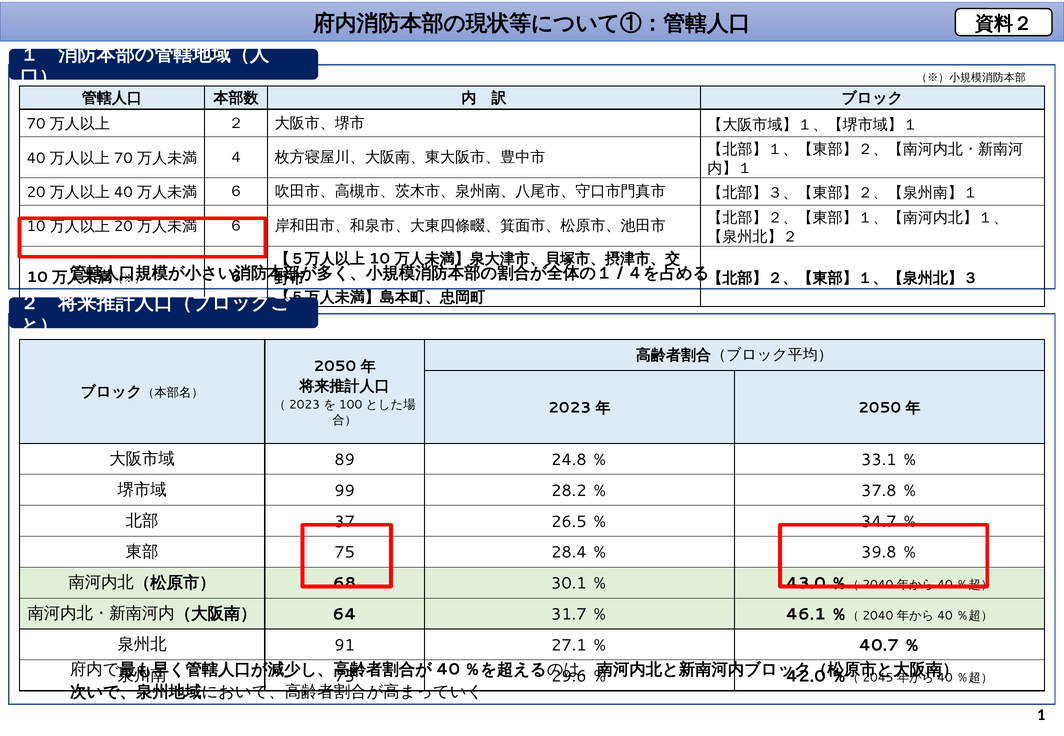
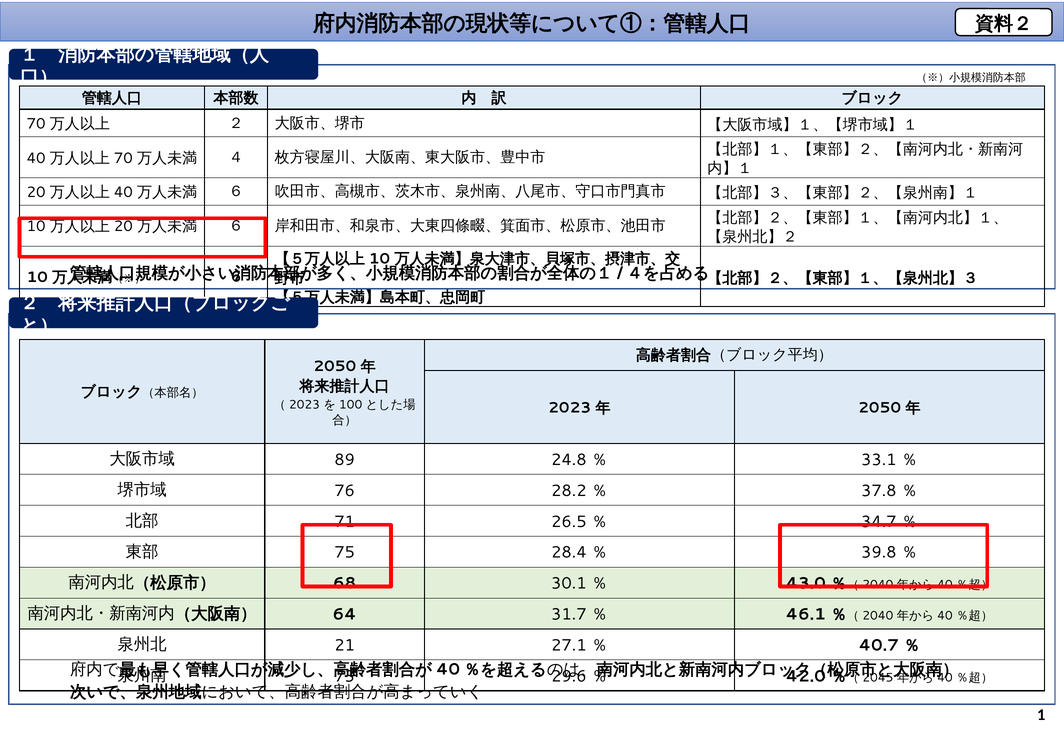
99: 99 -> 76 (345, 491)
37: 37 -> 71 (345, 522)
91: 91 -> 21 (345, 646)
